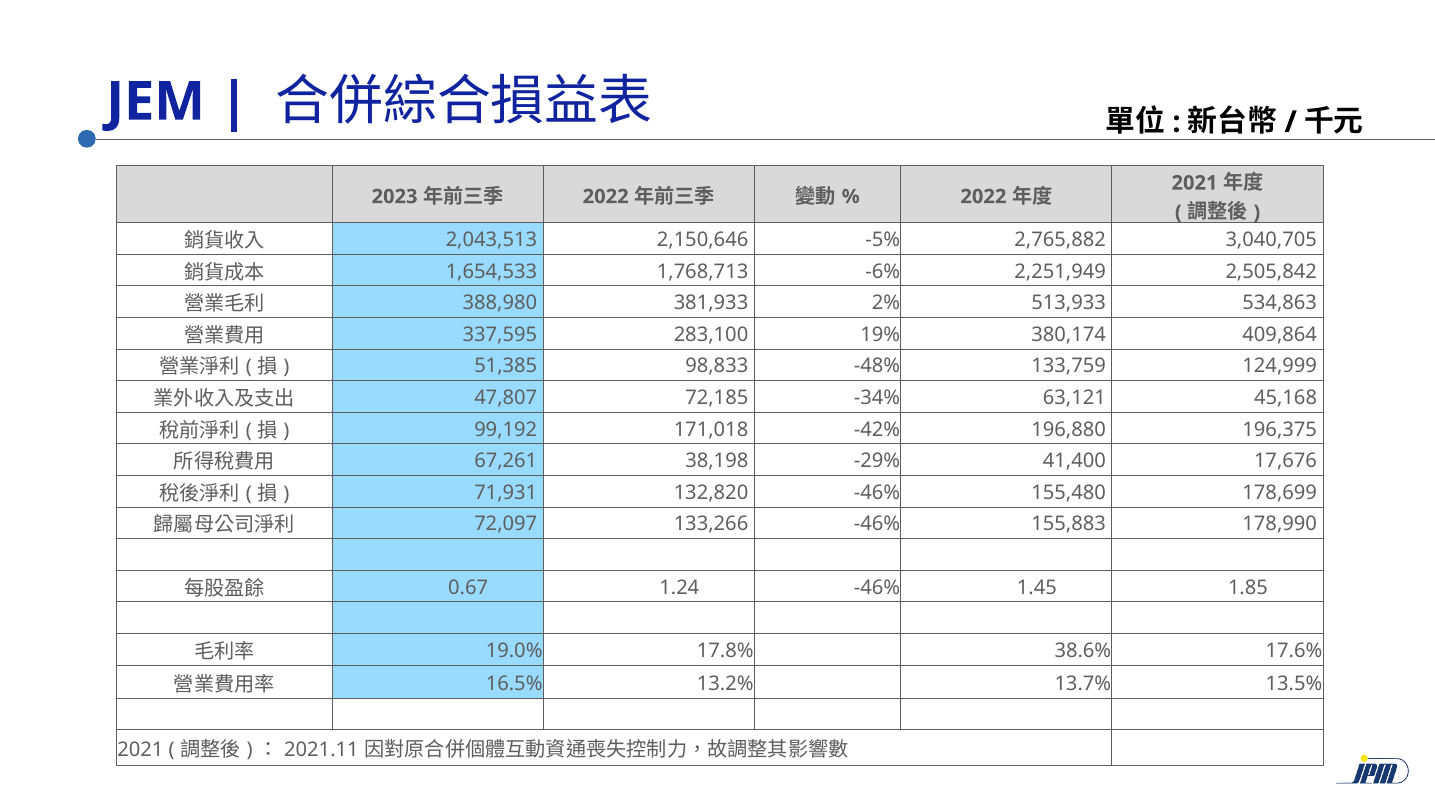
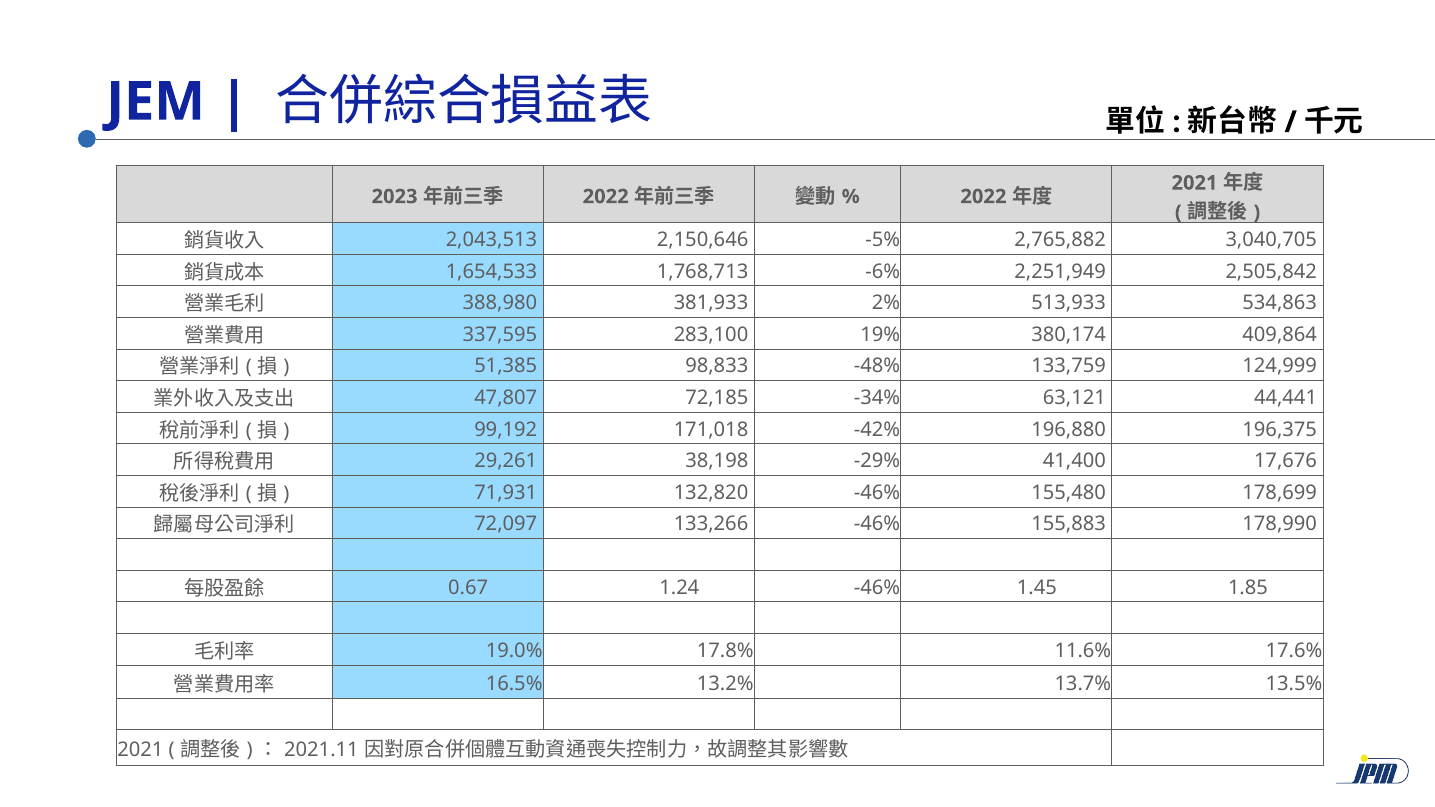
45,168: 45,168 -> 44,441 (1286, 398)
67,261: 67,261 -> 29,261 (506, 461)
38.6%: 38.6% -> 11.6% (1083, 651)
